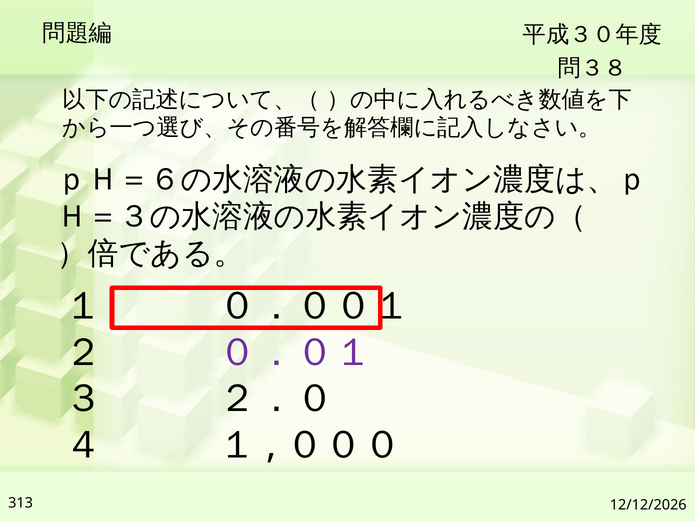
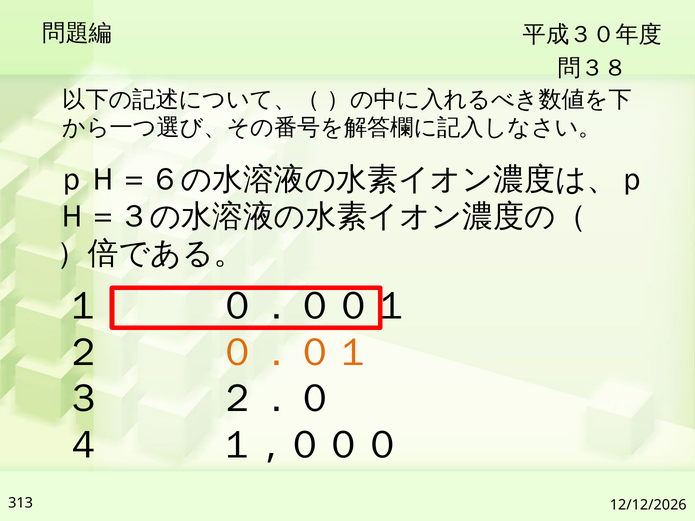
０．０１ colour: purple -> orange (296, 353)
